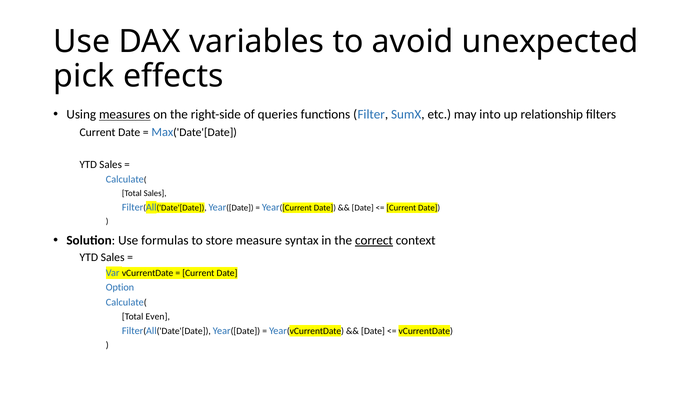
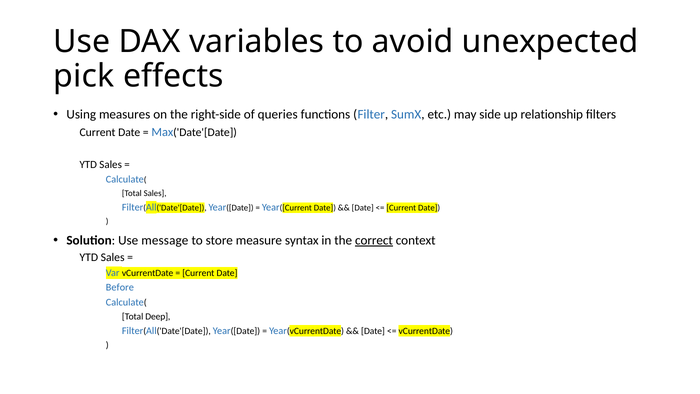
measures underline: present -> none (125, 114)
into: into -> side (490, 114)
formulas: formulas -> message (165, 240)
Option: Option -> Before (120, 287)
Even: Even -> Deep (158, 316)
